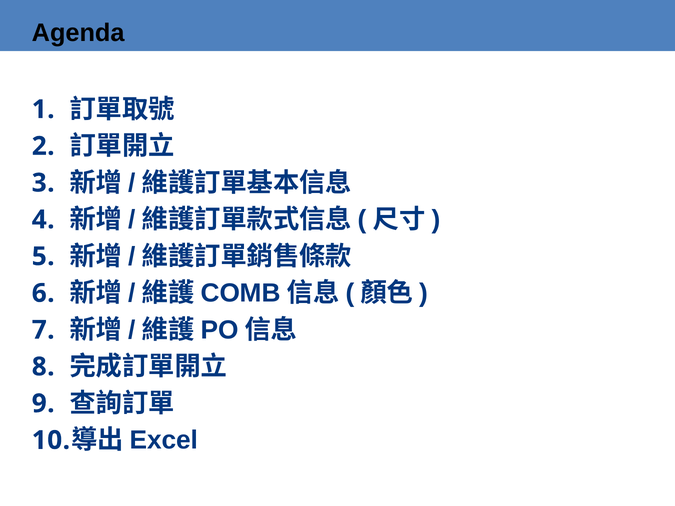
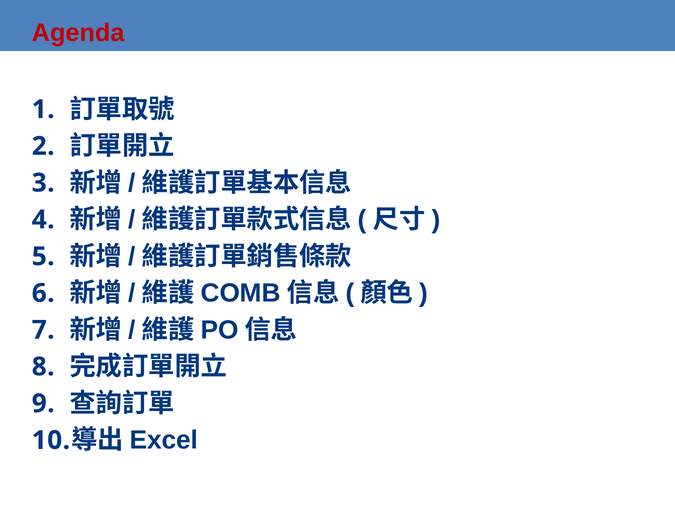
Agenda colour: black -> red (78, 33)
